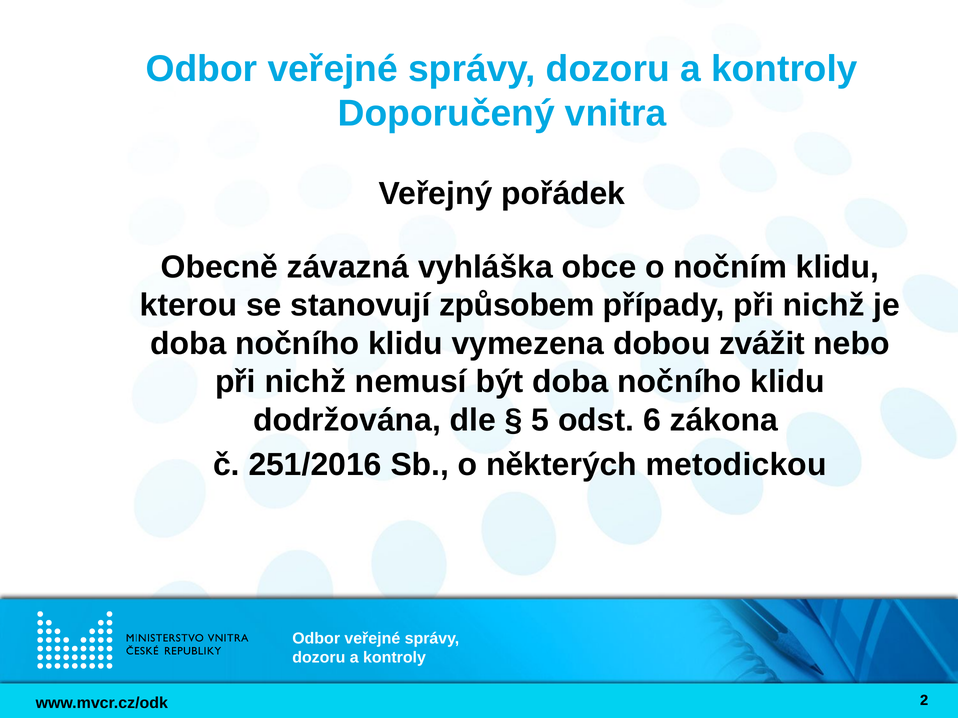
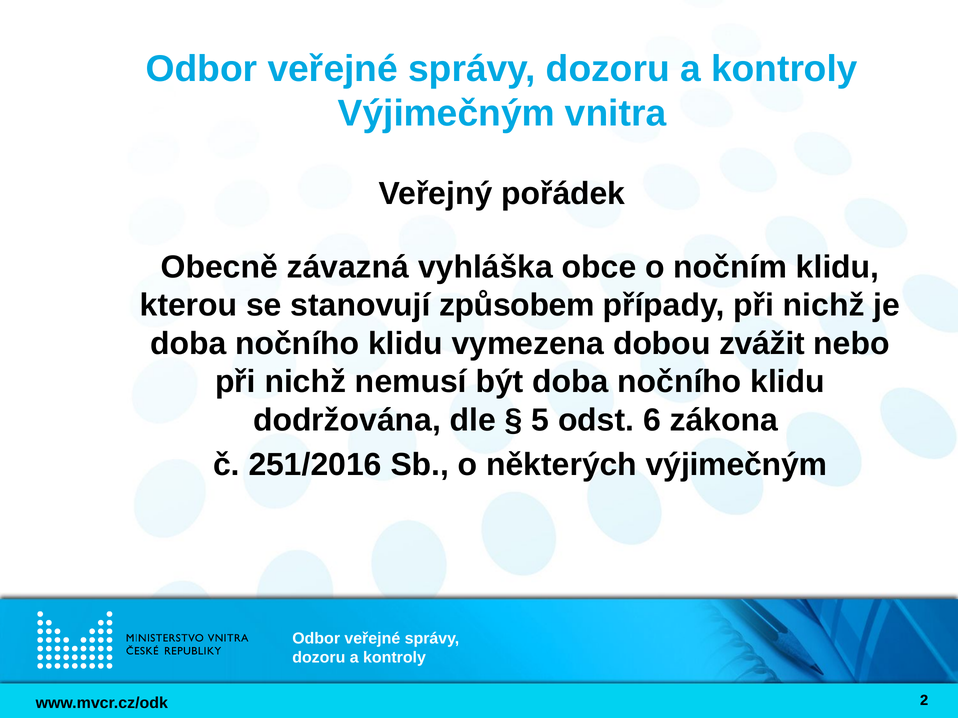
Doporučený: Doporučený -> Výjimečným (446, 114)
některých metodickou: metodickou -> výjimečným (736, 465)
